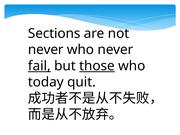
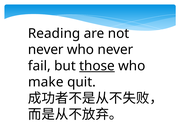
Sections: Sections -> Reading (54, 33)
fail underline: present -> none (39, 66)
today: today -> make (46, 82)
